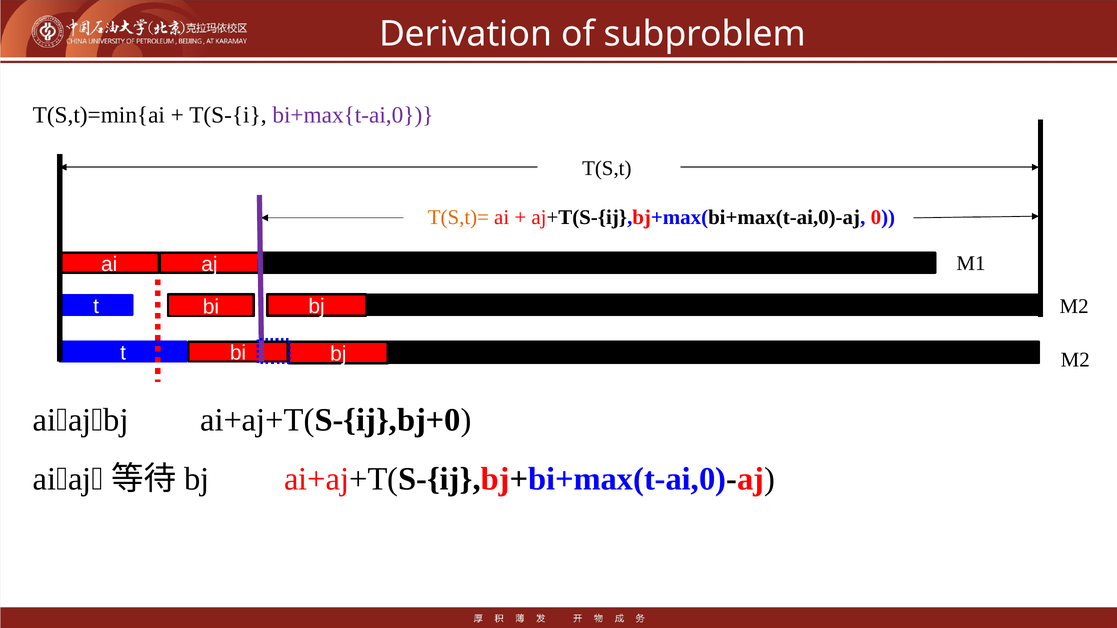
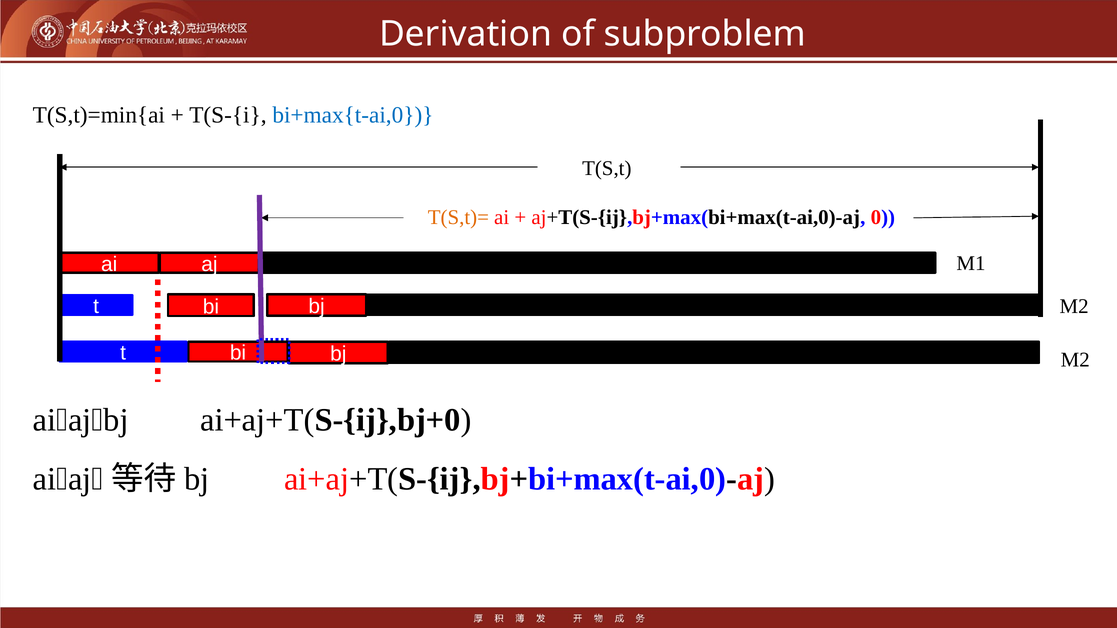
bi+max{t-ai,0 colour: purple -> blue (353, 115)
